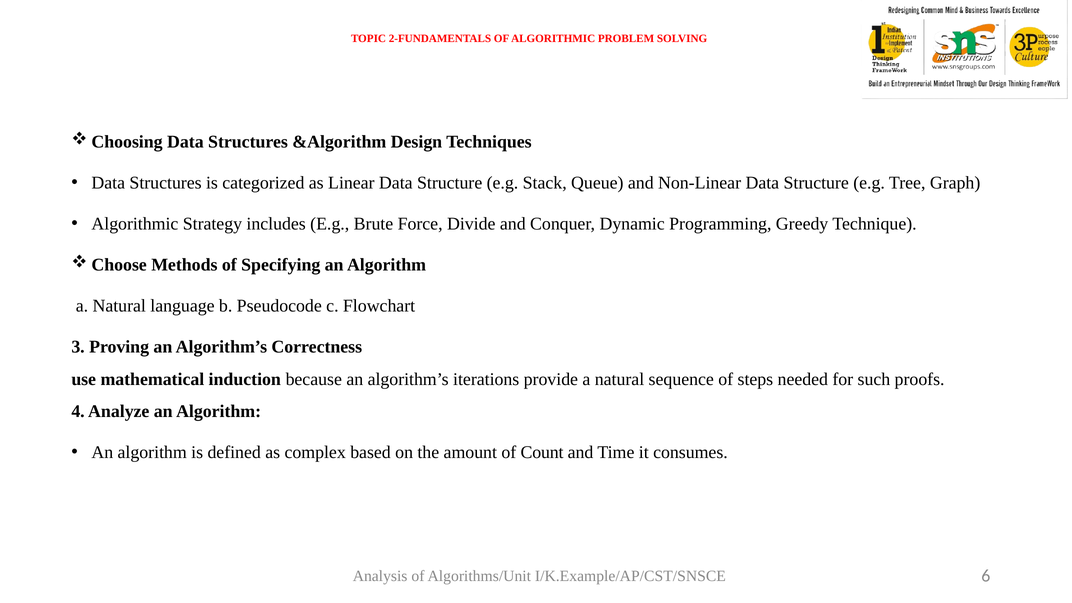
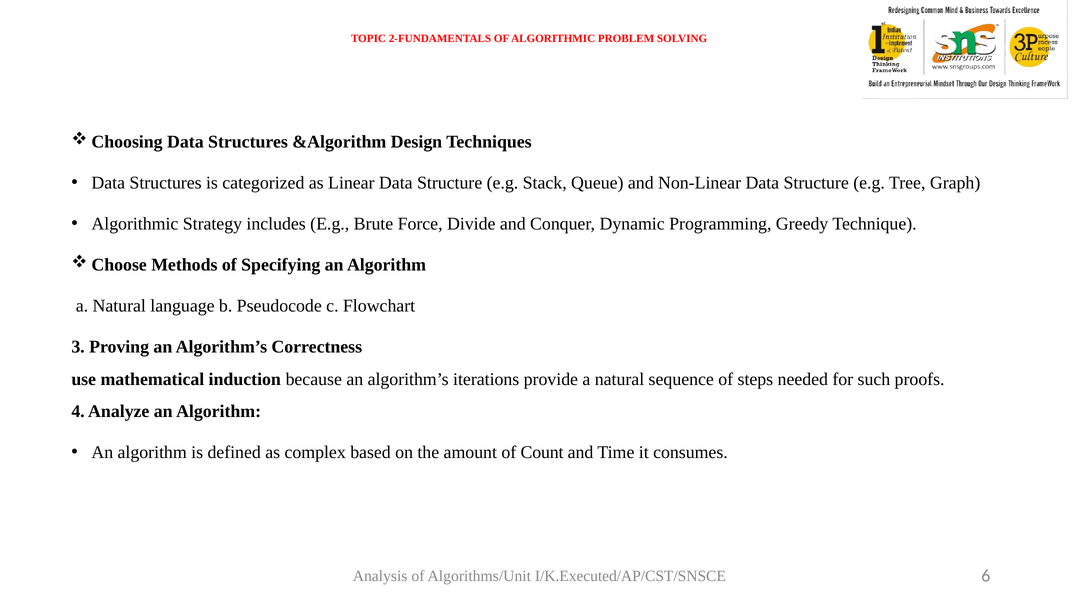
I/K.Example/AP/CST/SNSCE: I/K.Example/AP/CST/SNSCE -> I/K.Executed/AP/CST/SNSCE (630, 576)
